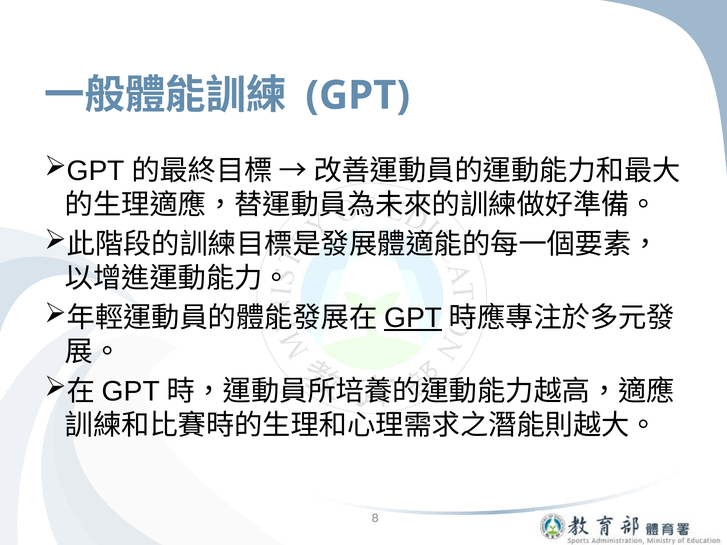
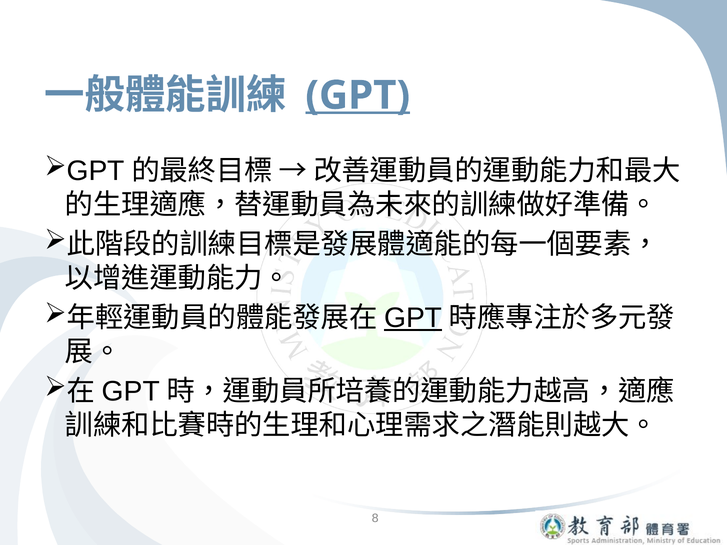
GPT underline: none -> present (358, 95)
